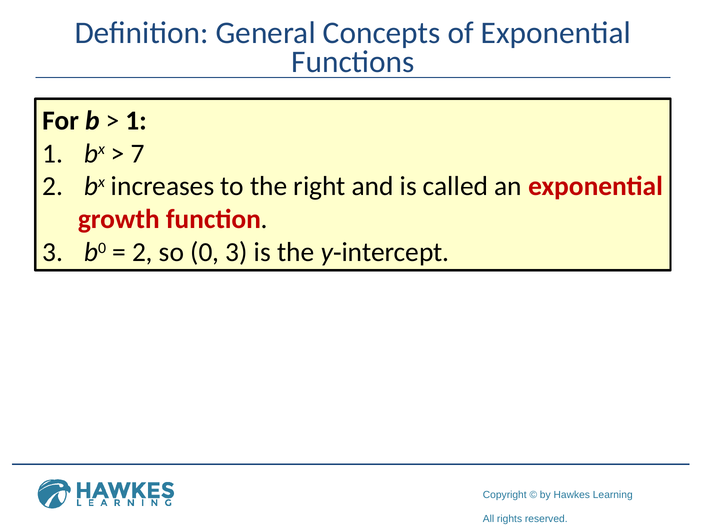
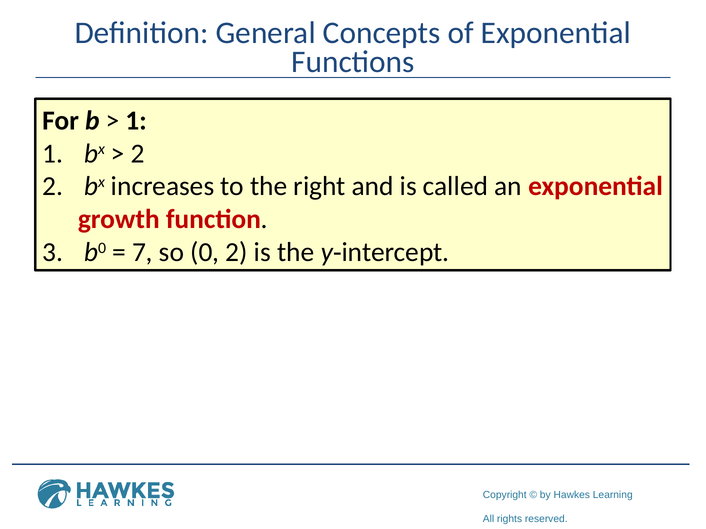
7: 7 -> 2 (138, 154)
2: 2 -> 7 (142, 253)
0 3: 3 -> 2 (237, 253)
